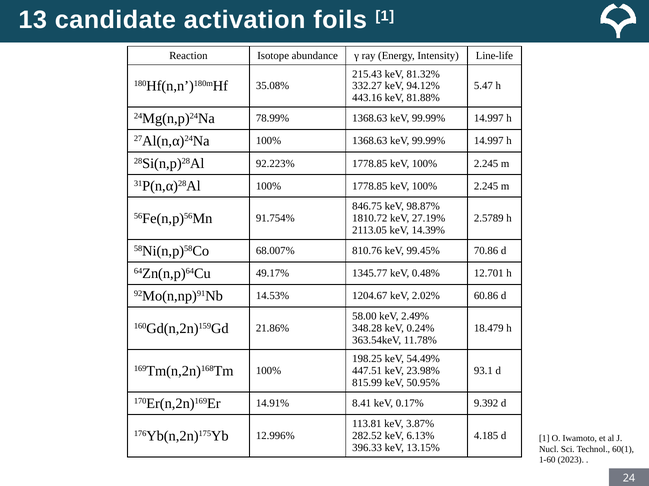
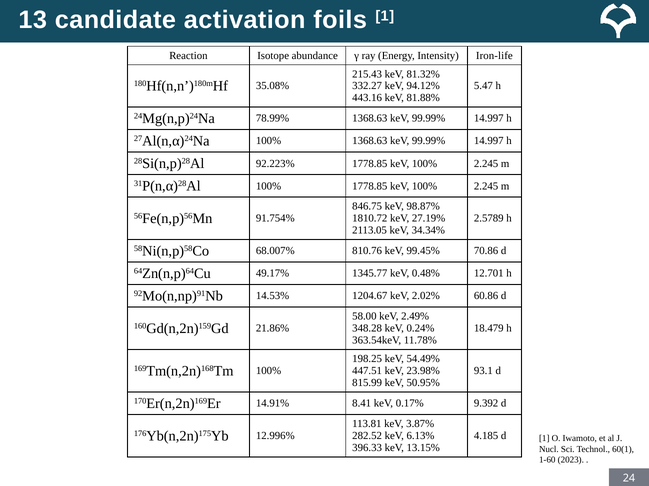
Line-life: Line-life -> Iron-life (494, 56)
14.39%: 14.39% -> 34.34% (428, 231)
